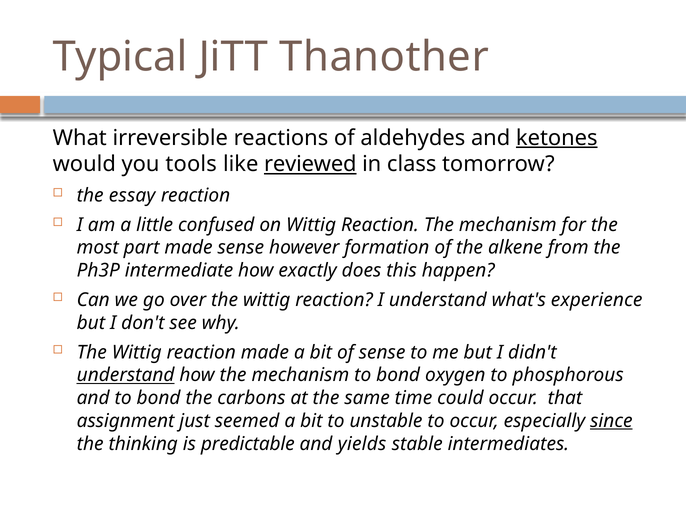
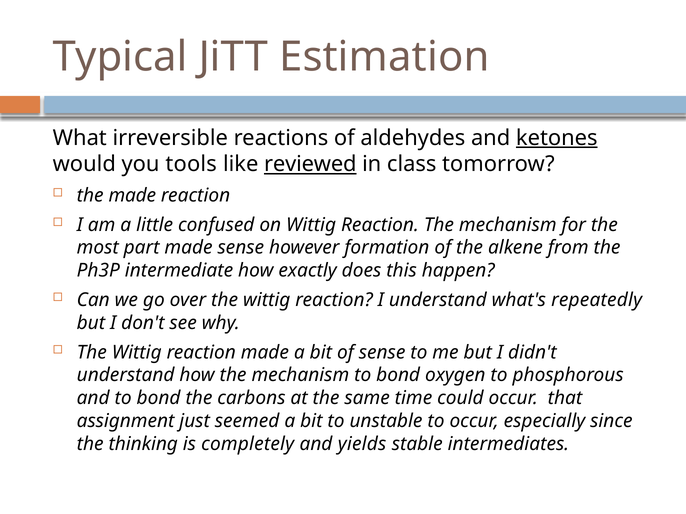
Thanother: Thanother -> Estimation (384, 57)
the essay: essay -> made (132, 195)
experience: experience -> repeatedly (597, 300)
understand underline: present -> none (126, 376)
since underline: present -> none (611, 421)
predictable: predictable -> completely (248, 444)
